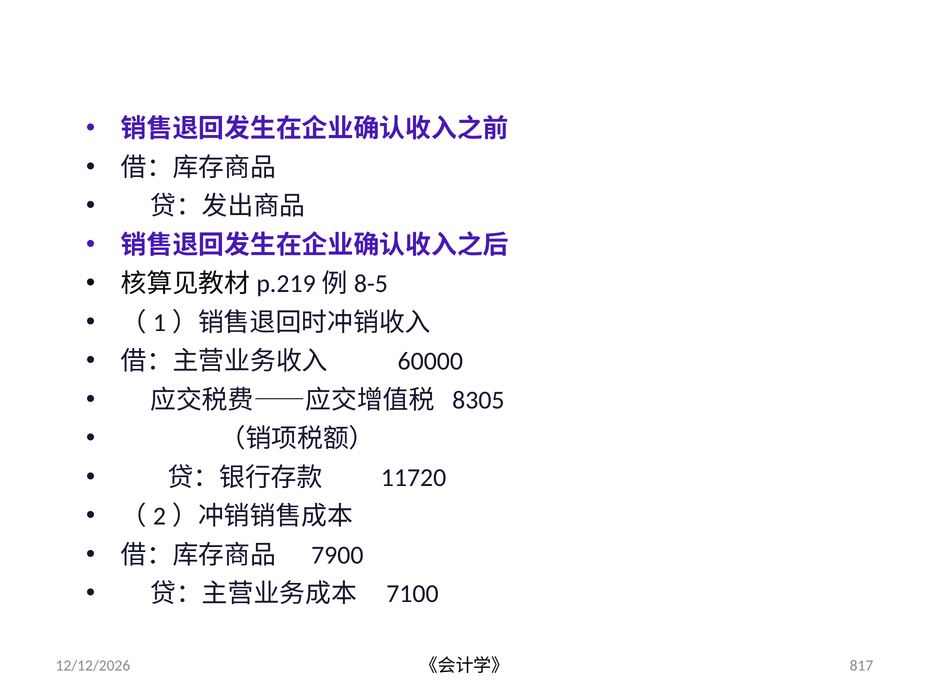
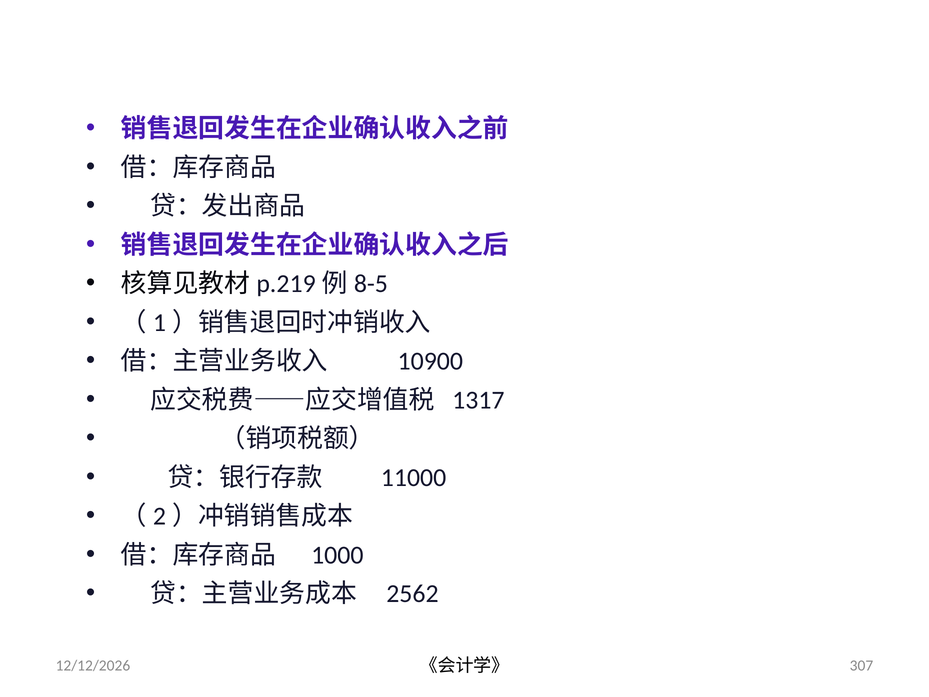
60000: 60000 -> 10900 (430, 361)
8305: 8305 -> 1317 (478, 400)
11720: 11720 -> 11000 (414, 477)
7900: 7900 -> 1000 (337, 555)
7100: 7100 -> 2562 (412, 594)
817: 817 -> 307 (861, 665)
